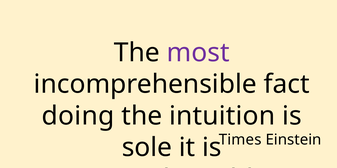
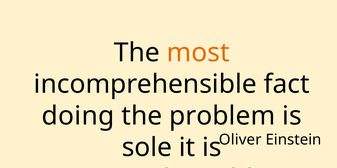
most colour: purple -> orange (198, 53)
intuition: intuition -> problem (222, 116)
Times: Times -> Oliver (240, 140)
